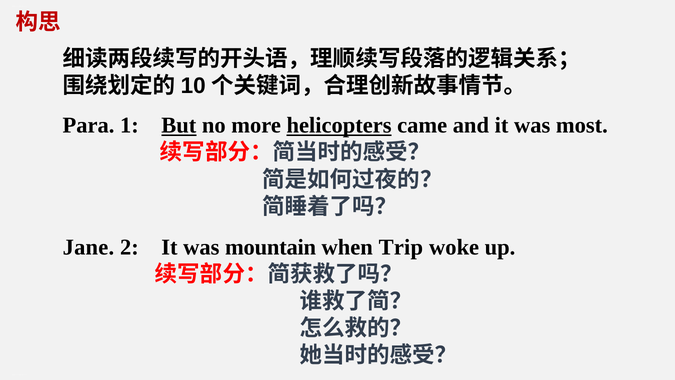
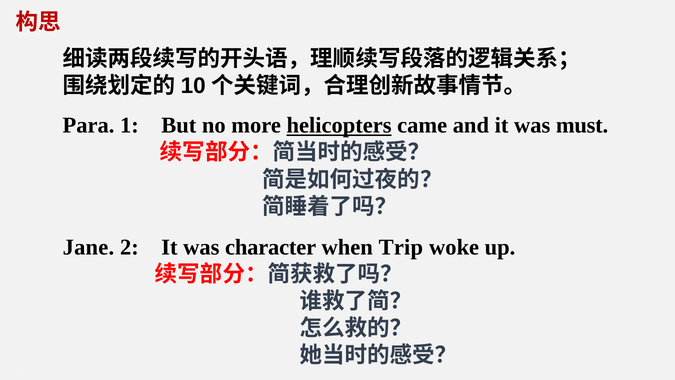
But underline: present -> none (179, 125)
most: most -> must (582, 125)
mountain: mountain -> character (271, 247)
